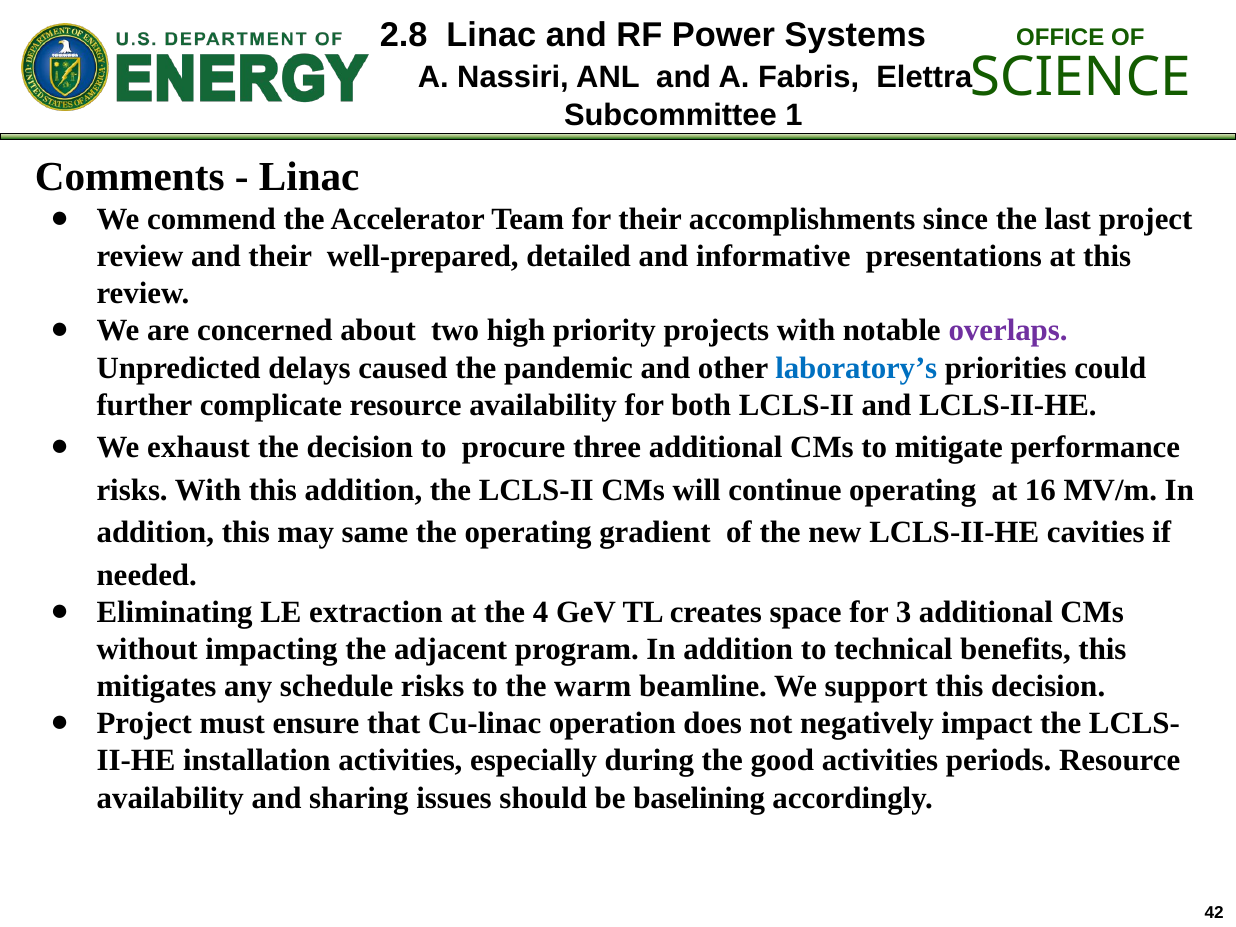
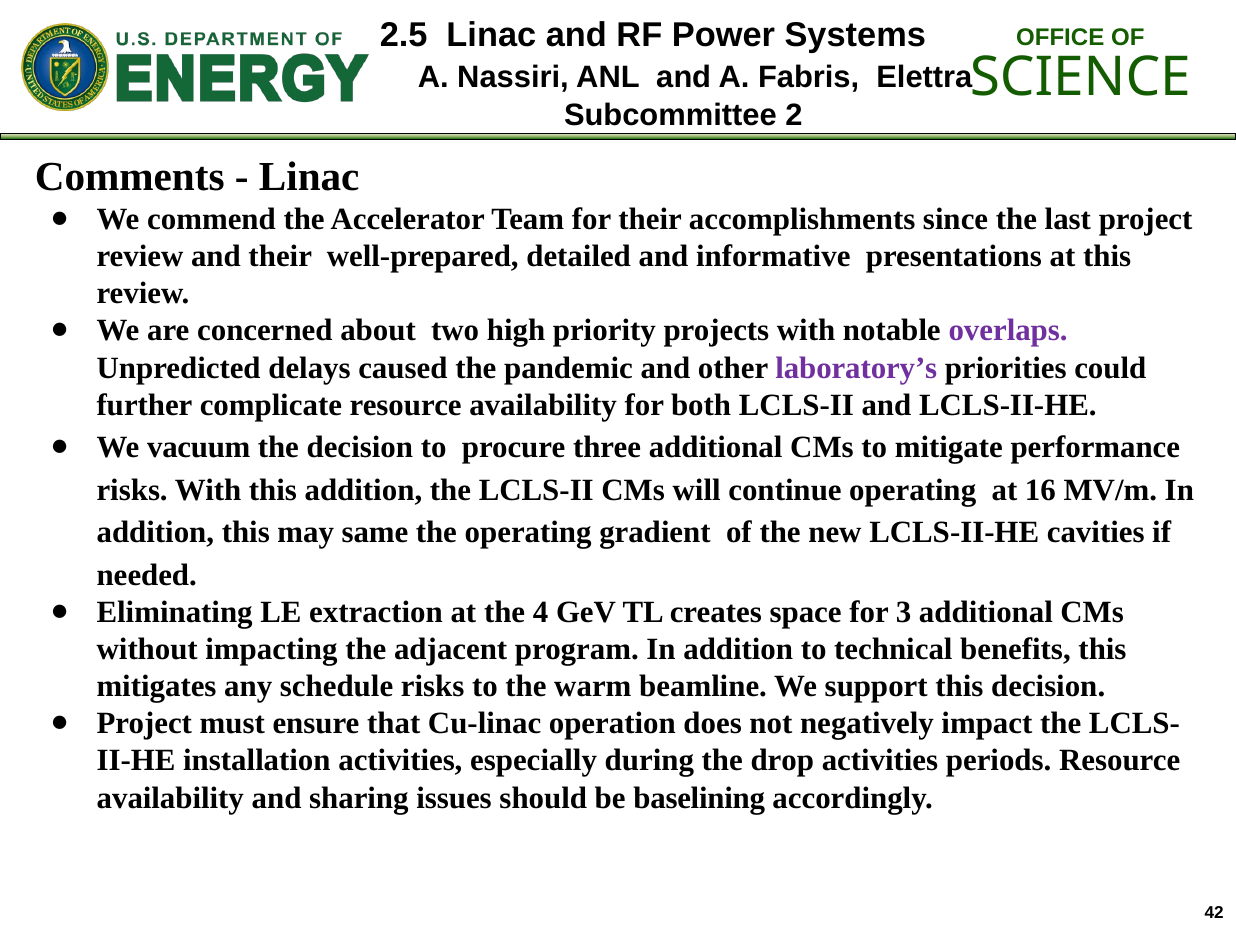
2.8: 2.8 -> 2.5 (404, 35)
1: 1 -> 2 (794, 115)
laboratory’s colour: blue -> purple (856, 368)
exhaust: exhaust -> vacuum (199, 448)
good: good -> drop (782, 761)
